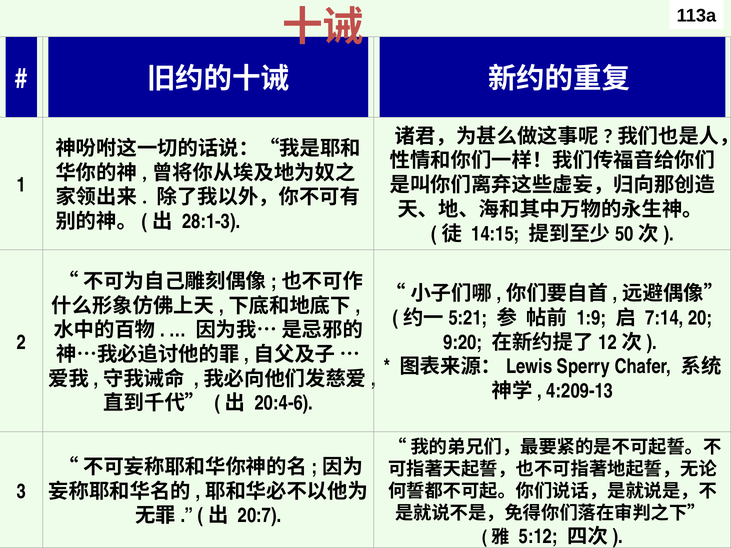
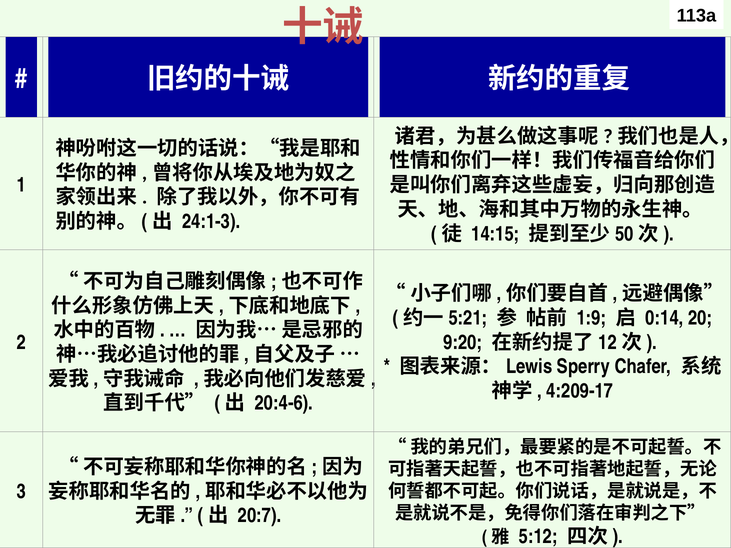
28:1-3: 28:1-3 -> 24:1-3 (211, 222)
7:14: 7:14 -> 0:14 (664, 318)
4:209-13: 4:209-13 -> 4:209-17 (580, 391)
